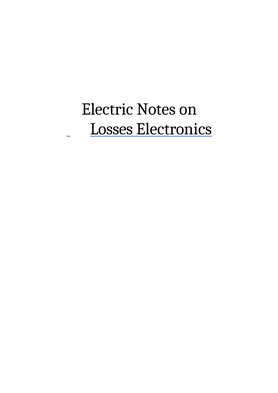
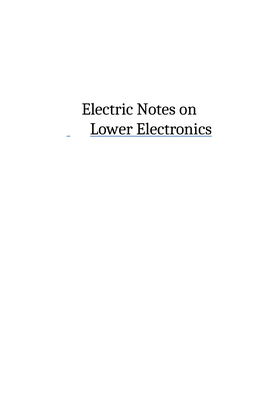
Losses: Losses -> Lower (111, 129)
